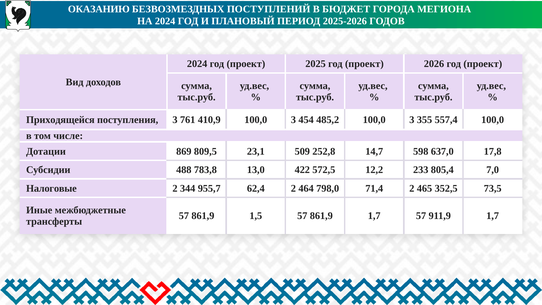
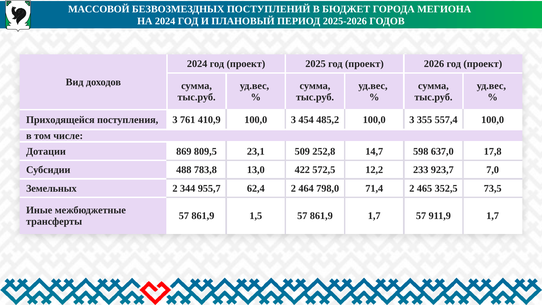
ОКАЗАНИЮ: ОКАЗАНИЮ -> МАССОВОЙ (99, 9)
805,4: 805,4 -> 923,7 (442, 170)
Налоговые: Налоговые -> Земельных (51, 188)
